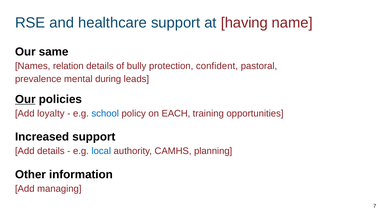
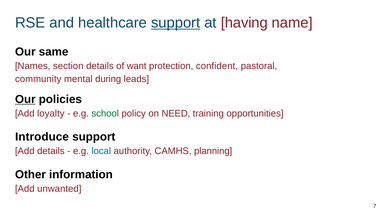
support underline: none -> present (176, 23)
relation: relation -> section (68, 66)
bully: bully -> want (137, 66)
prevalence: prevalence -> community (38, 79)
school colour: blue -> green (105, 113)
EACH: EACH -> NEED (176, 113)
Increased: Increased -> Introduce (42, 137)
managing: managing -> unwanted (59, 188)
